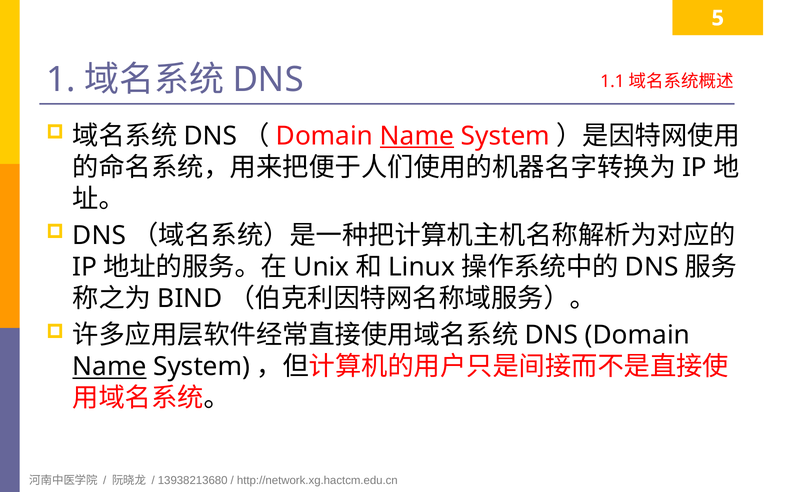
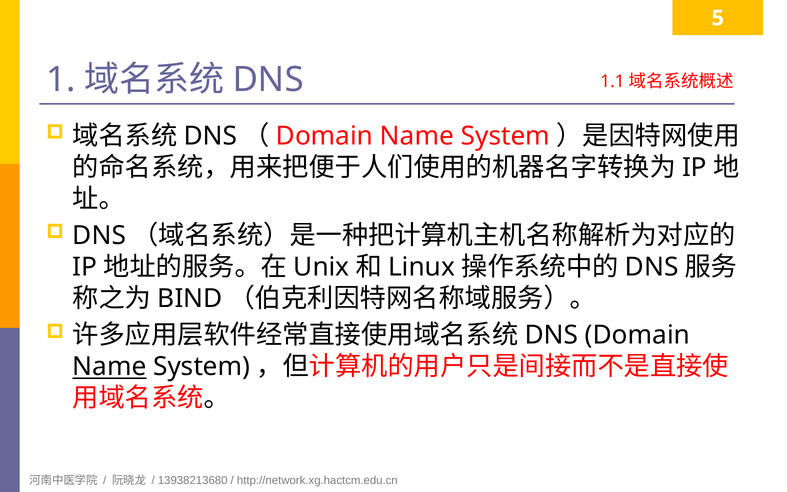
Name underline: present -> none (417, 136)
